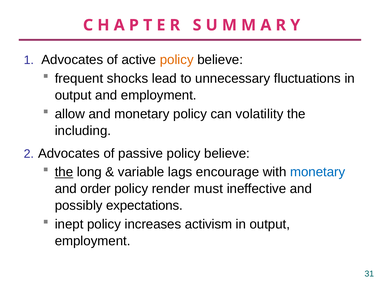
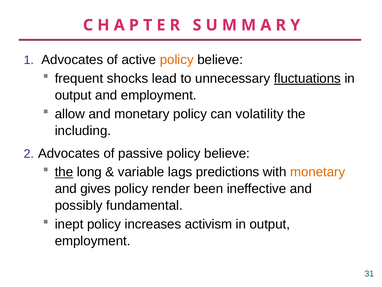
fluctuations underline: none -> present (307, 78)
encourage: encourage -> predictions (228, 172)
monetary colour: blue -> orange (318, 172)
order: order -> gives (96, 188)
must: must -> been (208, 188)
expectations: expectations -> fundamental (144, 205)
